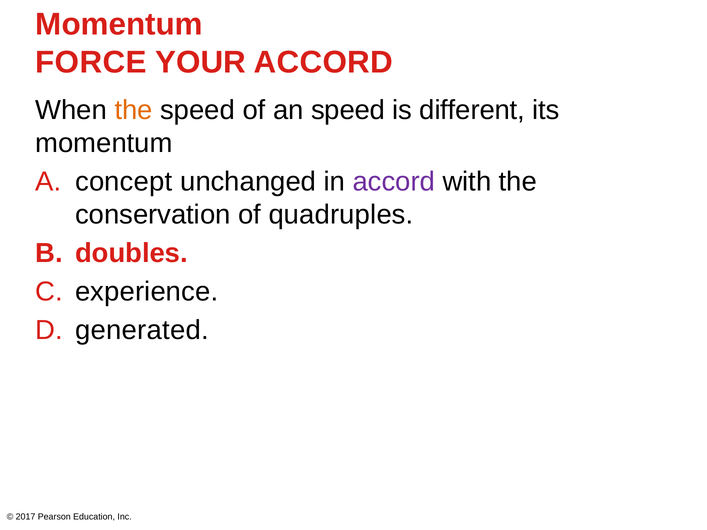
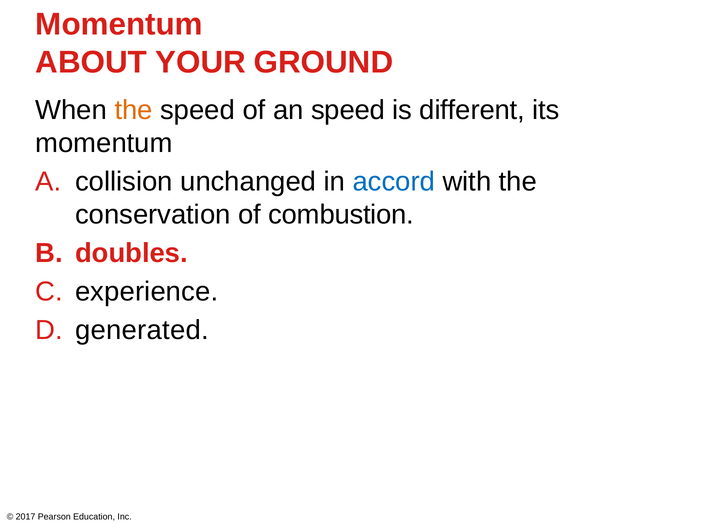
FORCE: FORCE -> ABOUT (91, 62)
YOUR ACCORD: ACCORD -> GROUND (323, 62)
concept: concept -> collision (124, 182)
accord colour: purple -> blue (394, 182)
quadruples: quadruples -> combustion (341, 215)
